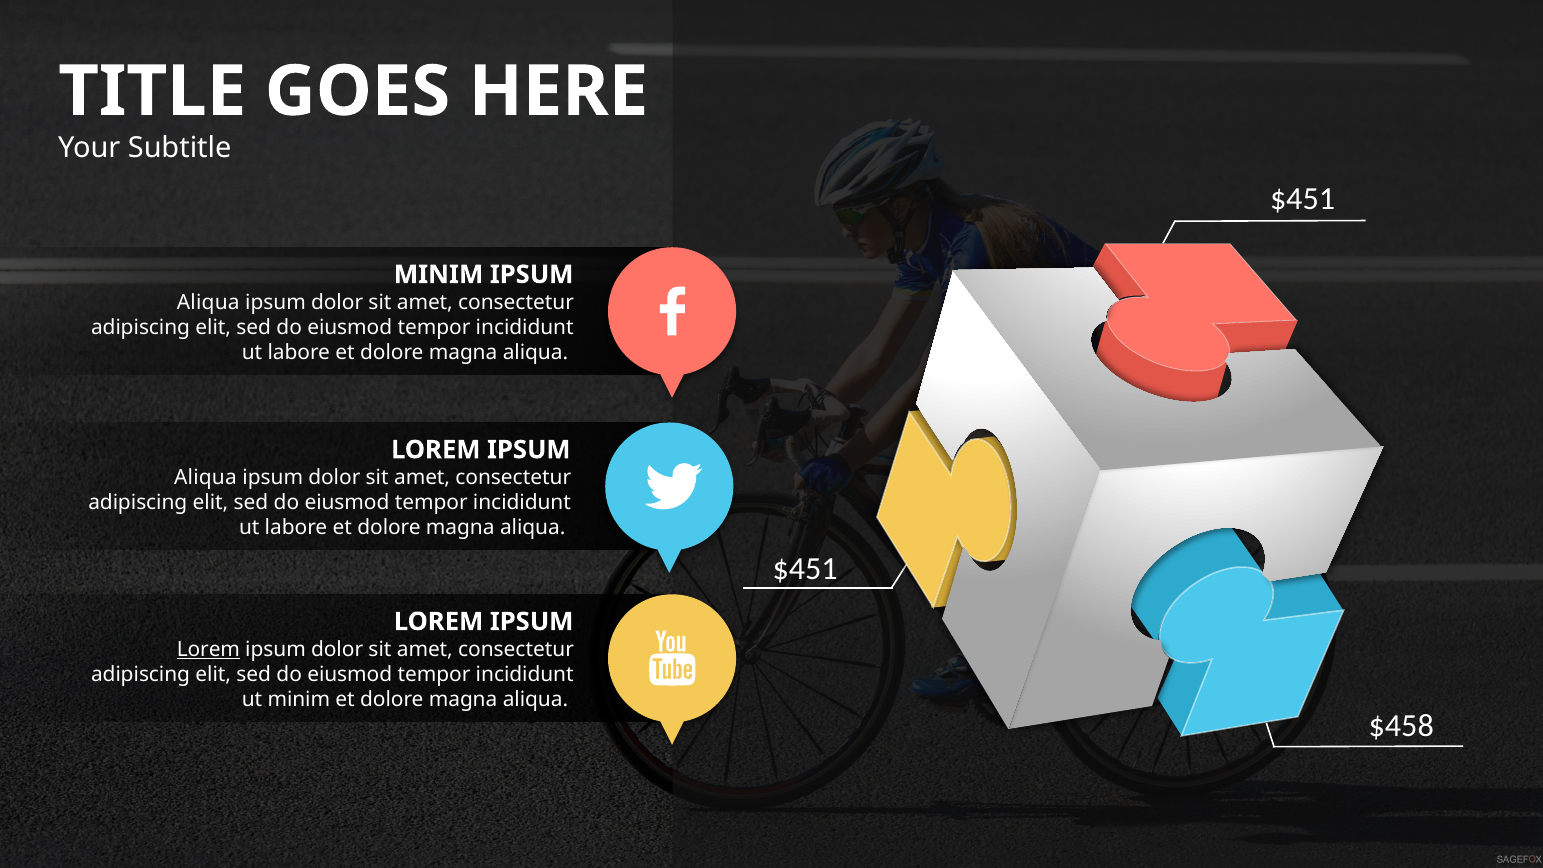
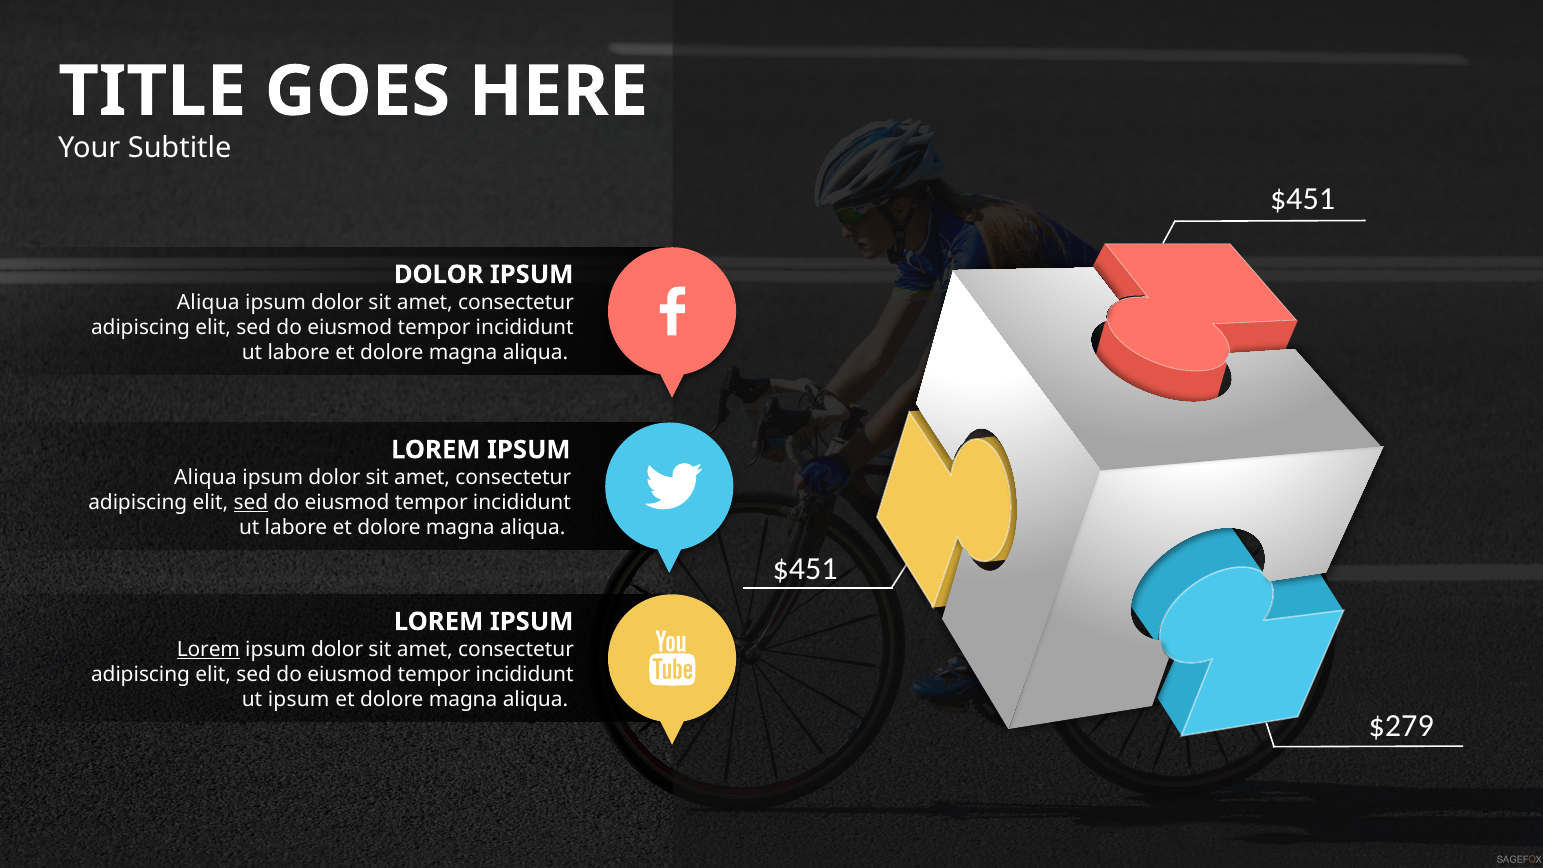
MINIM: MINIM -> DOLOR (439, 274)
sed underline: none -> present (251, 503)
ut minim: minim -> ipsum (299, 699)
$458: $458 -> $279 (1401, 726)
